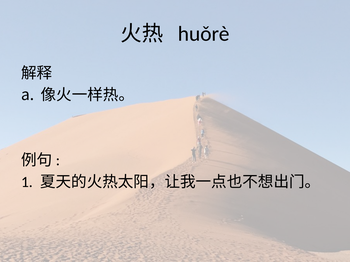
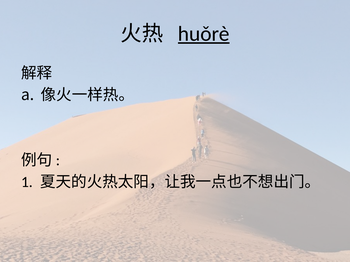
huǒrè underline: none -> present (204, 34)
